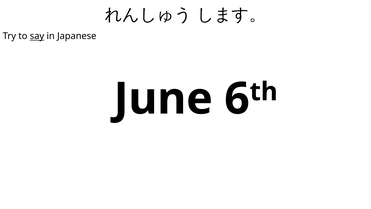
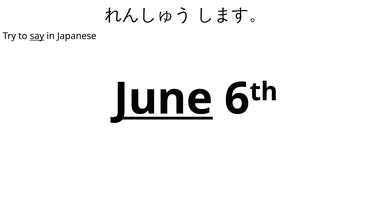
June underline: none -> present (163, 99)
